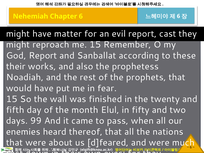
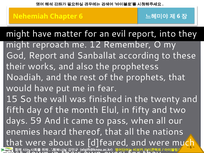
report cast: cast -> into (168, 34)
me 15: 15 -> 12 (95, 45)
99: 99 -> 59 (36, 121)
